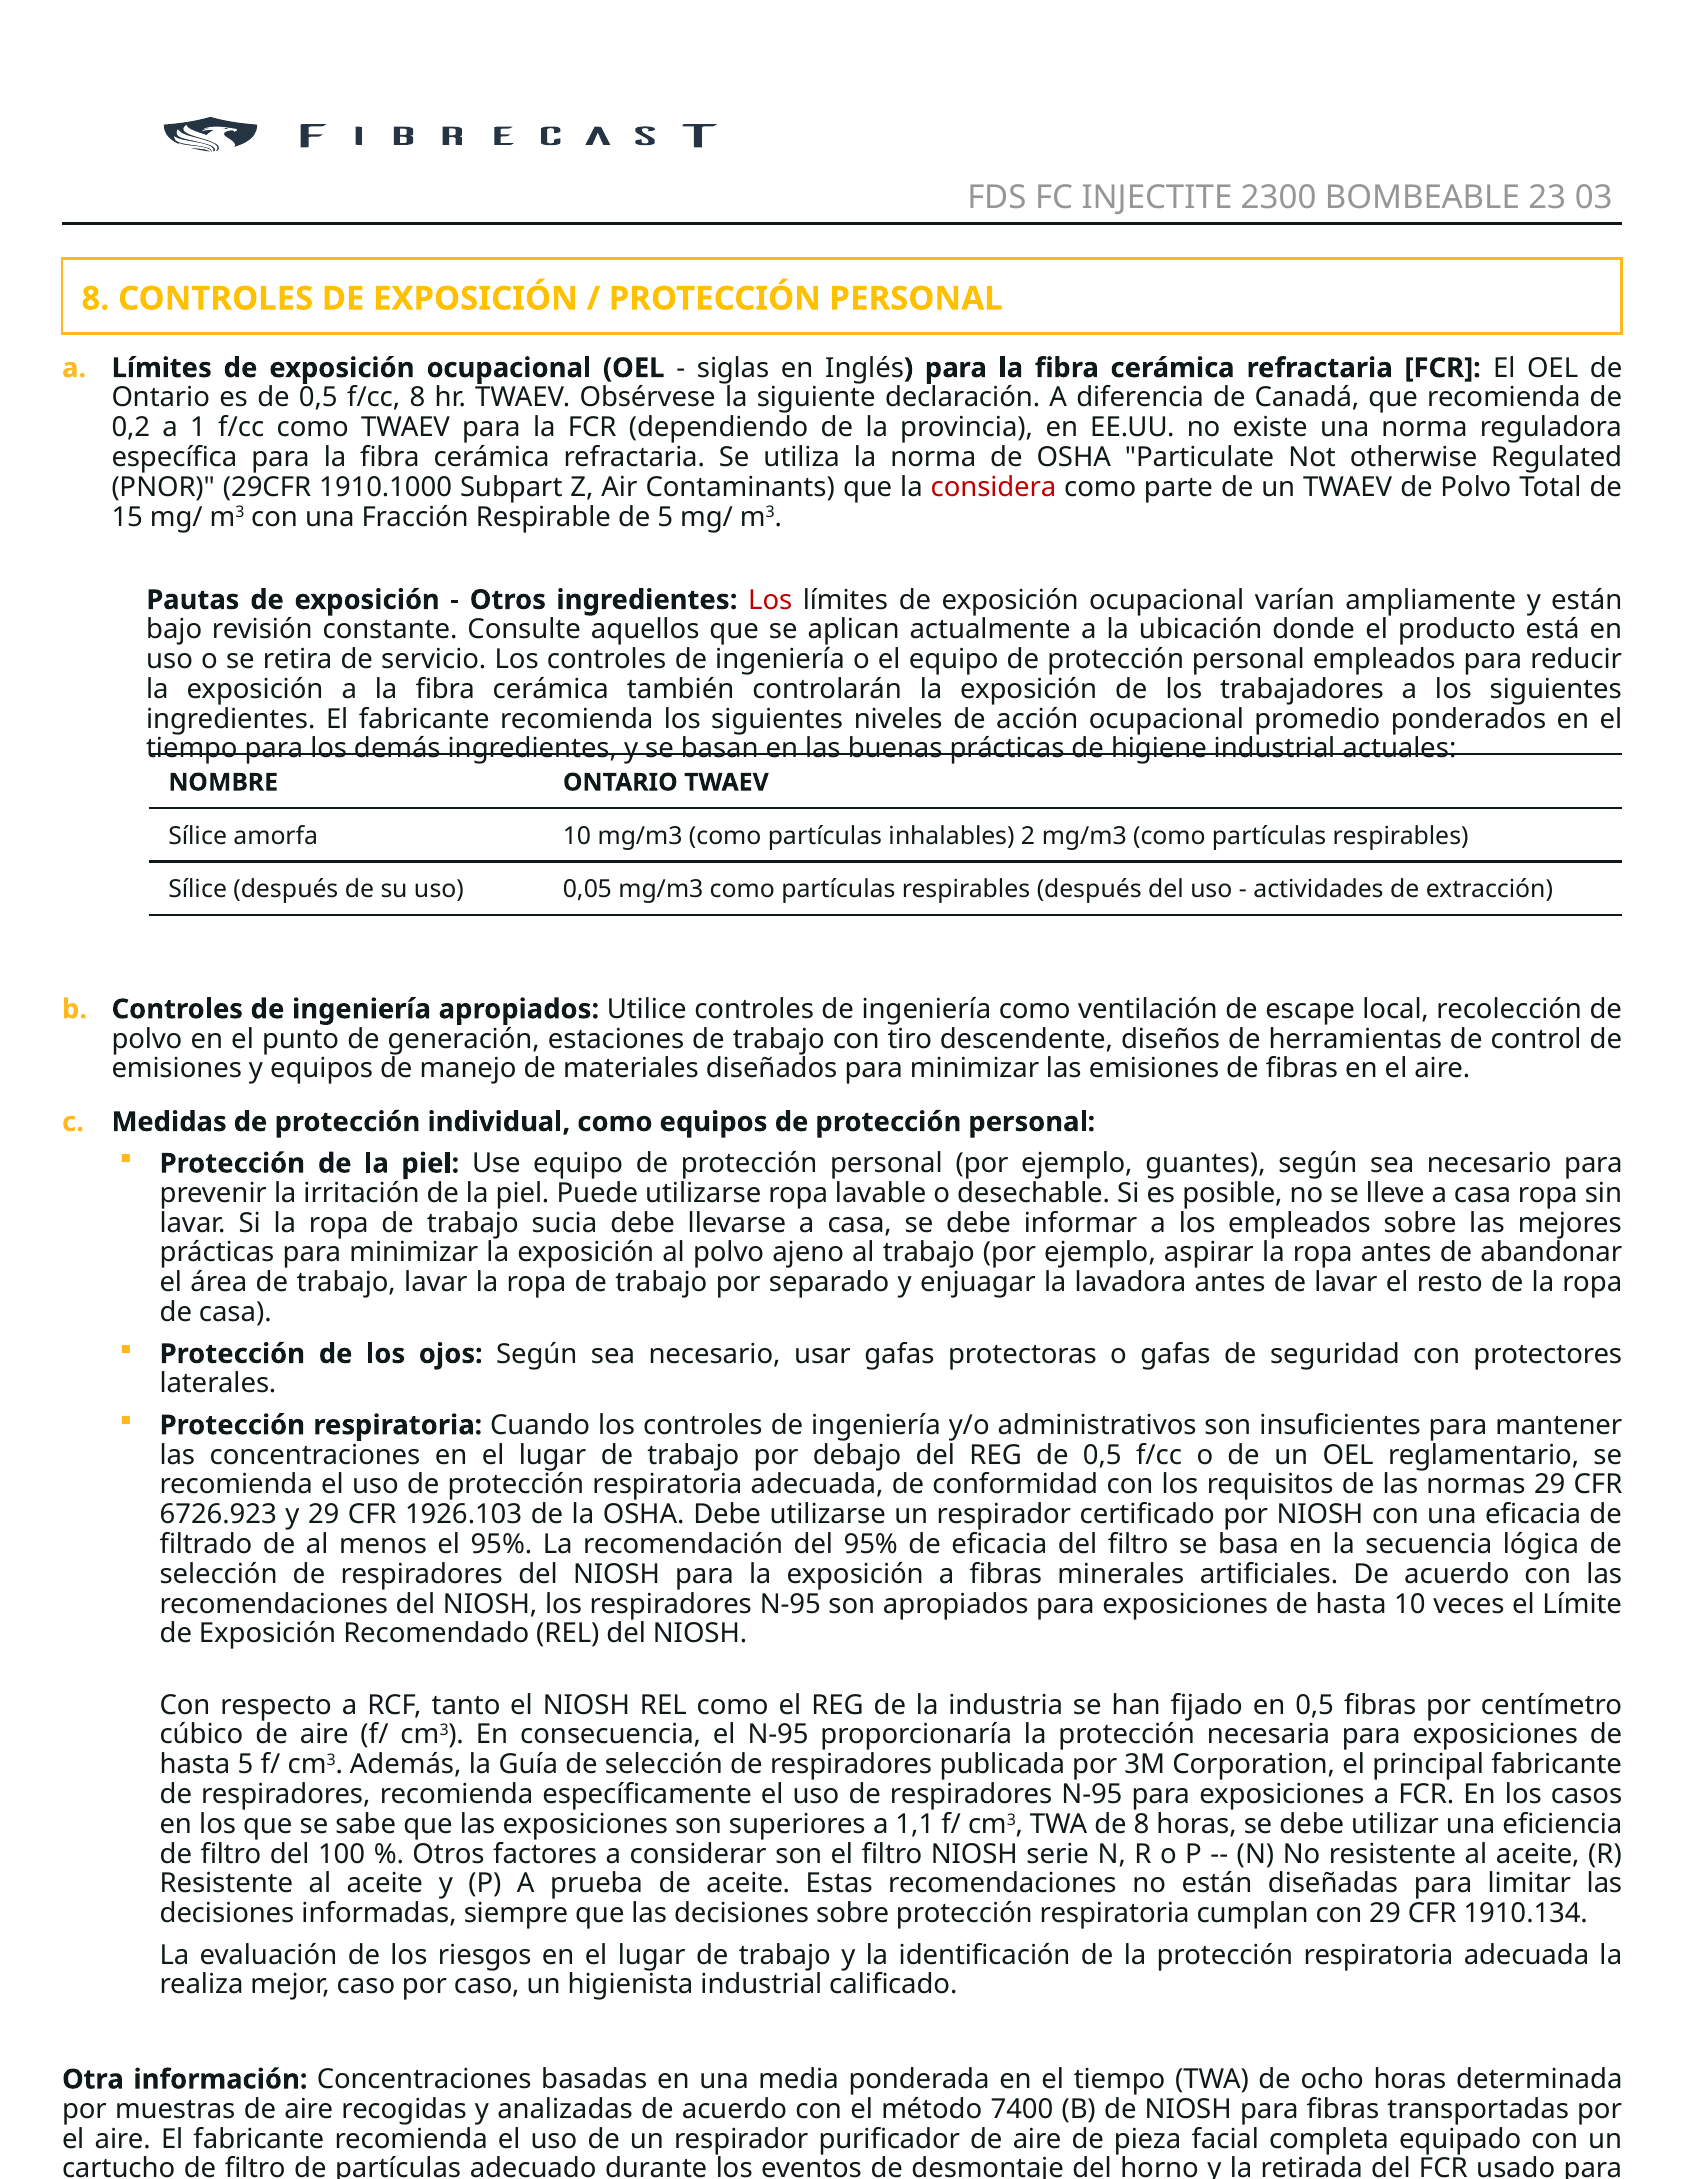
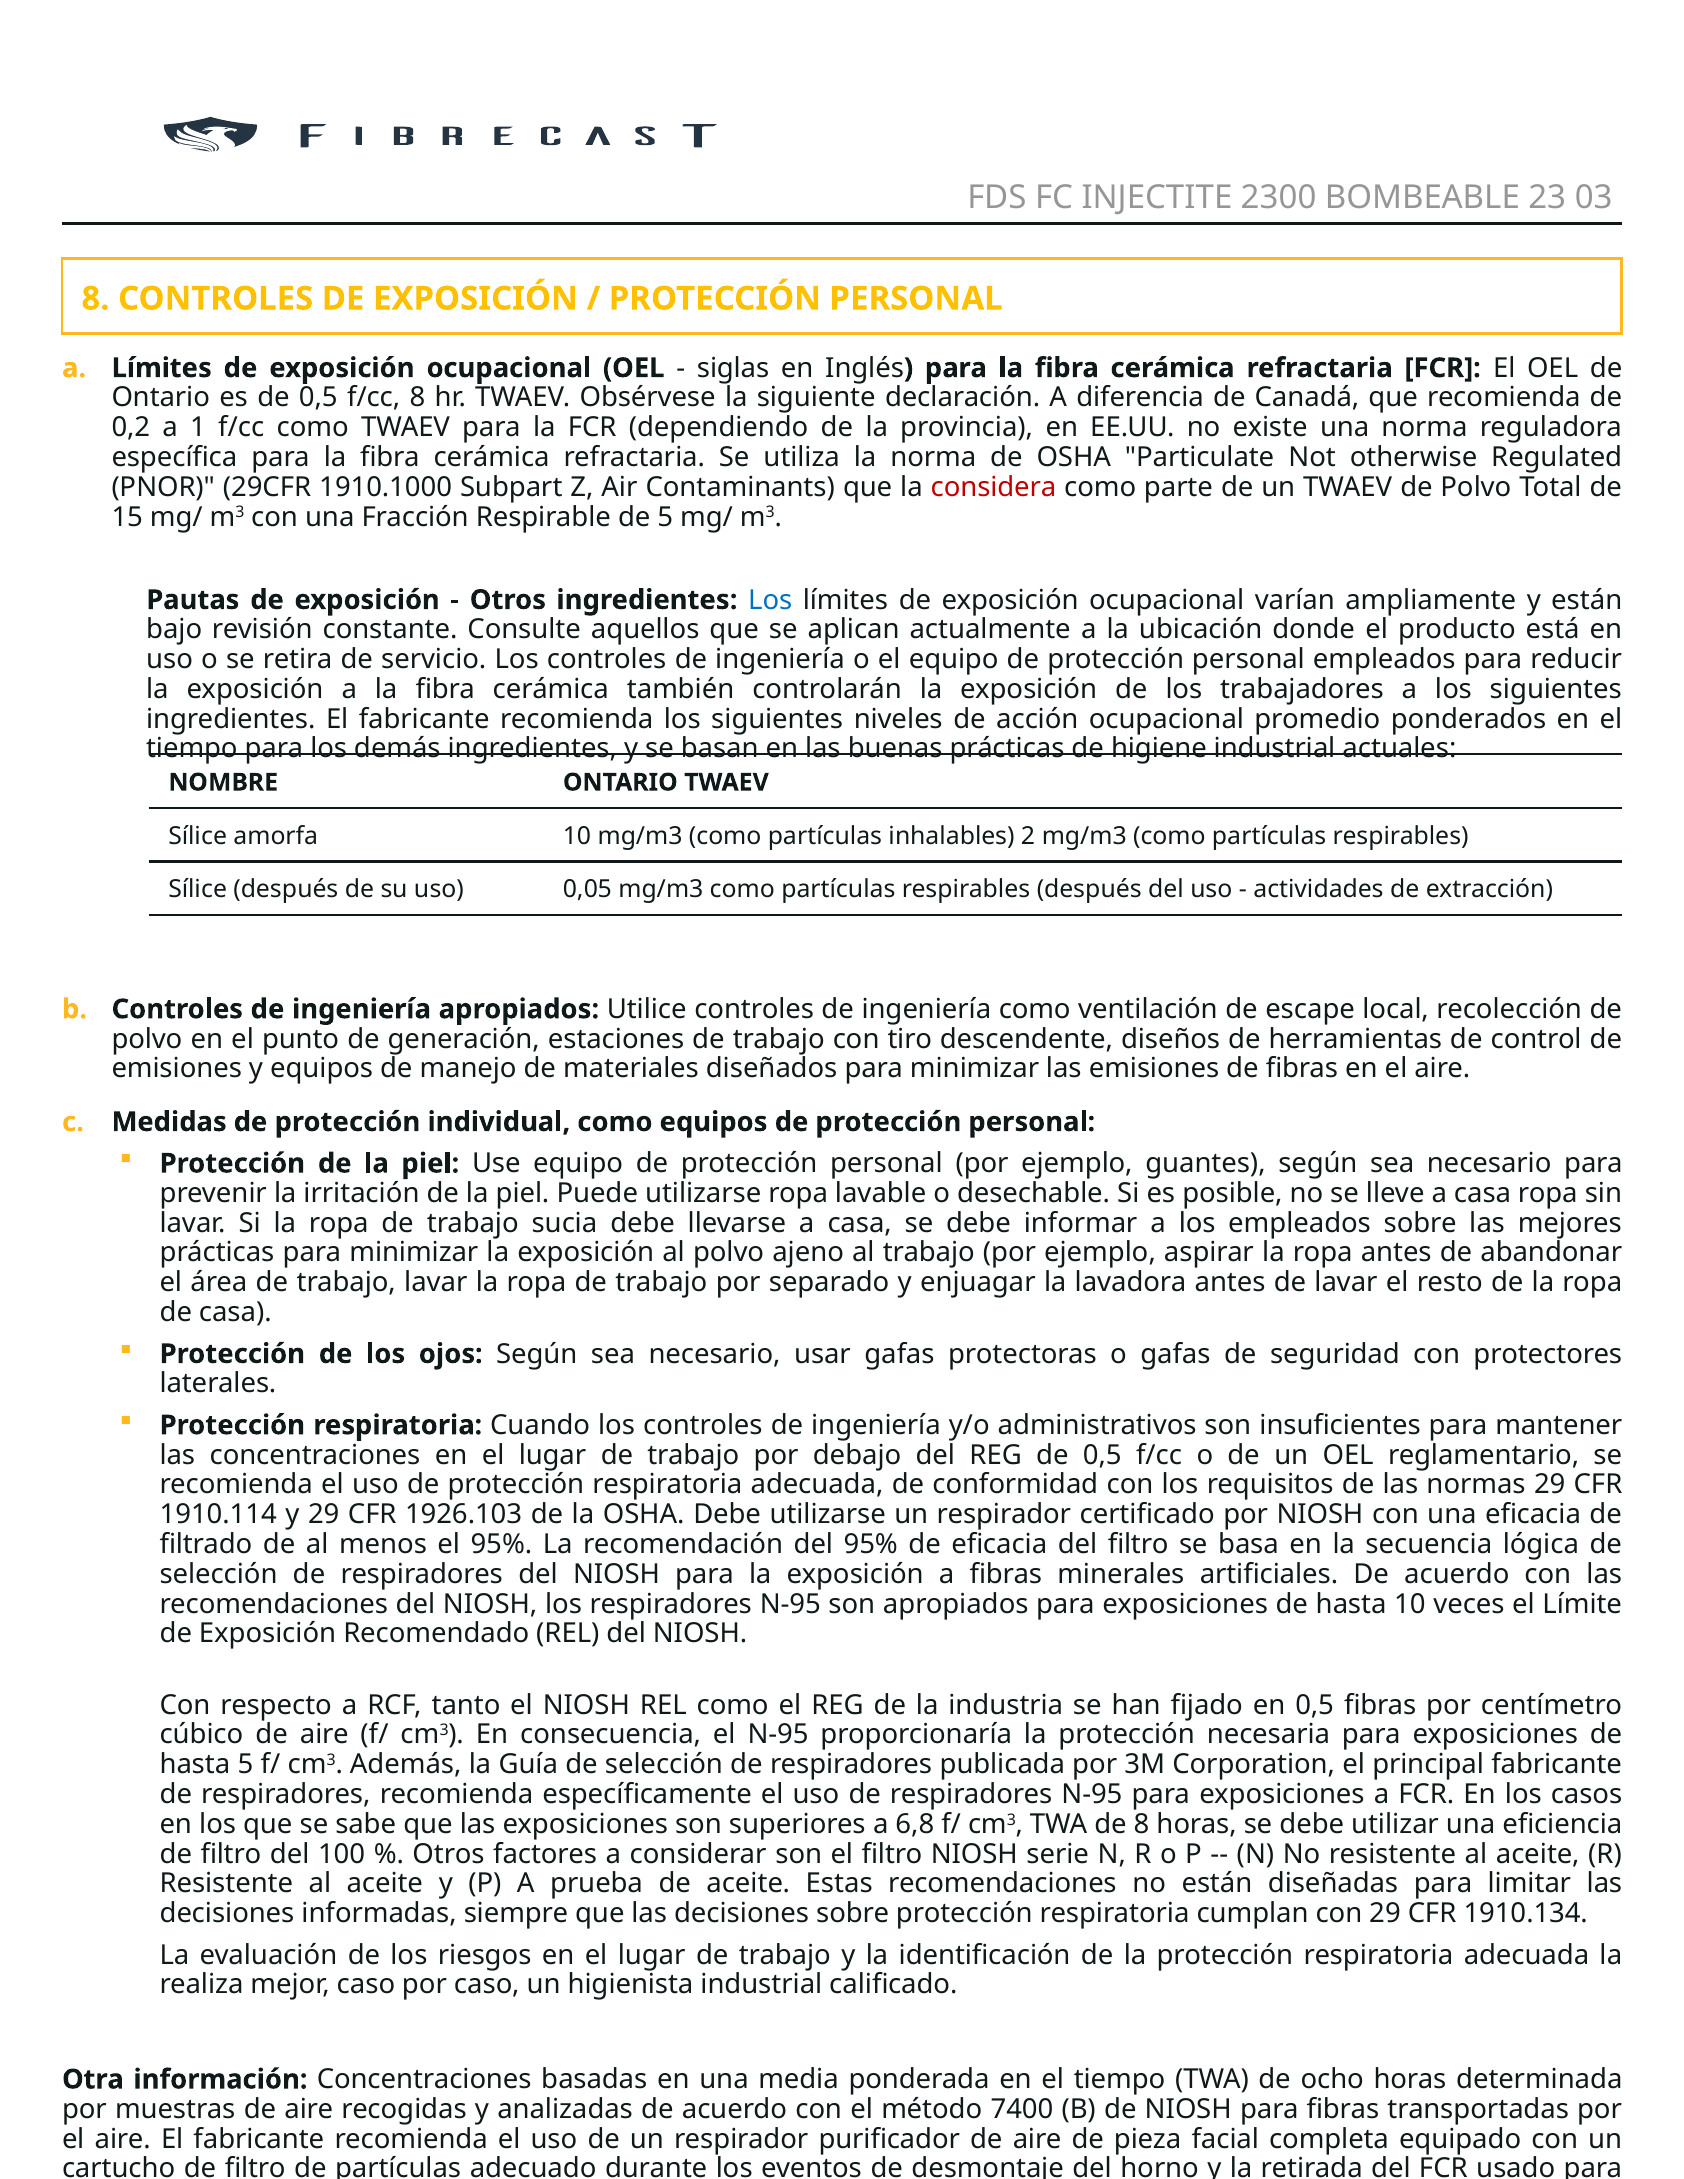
Los colour: red -> blue (770, 600)
6726.923: 6726.923 -> 1910.114 (218, 1515)
1,1: 1,1 -> 6,8 (915, 1824)
